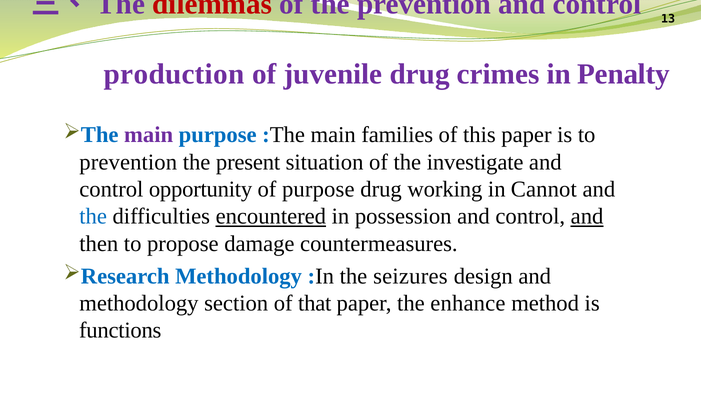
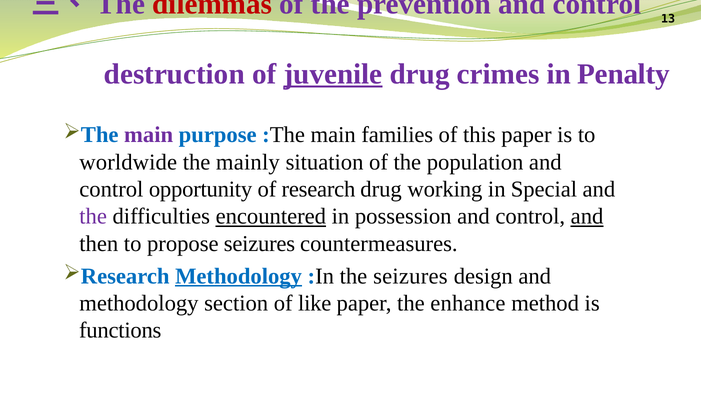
production: production -> destruction (174, 74)
juvenile underline: none -> present (333, 74)
prevention: prevention -> worldwide (128, 162)
present: present -> mainly (248, 162)
investigate: investigate -> population (475, 162)
of purpose: purpose -> research (318, 189)
Cannot: Cannot -> Special (544, 189)
the colour: blue -> purple (93, 217)
propose damage: damage -> seizures (259, 244)
Methodology underline: none -> present (239, 276)
that: that -> like (315, 303)
